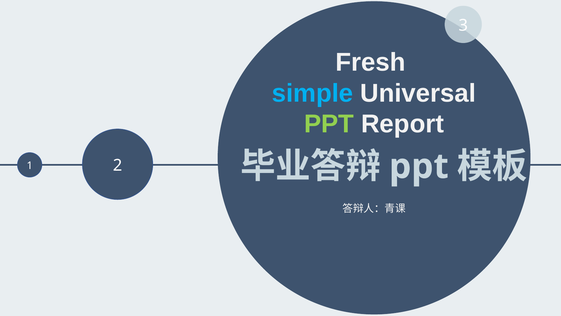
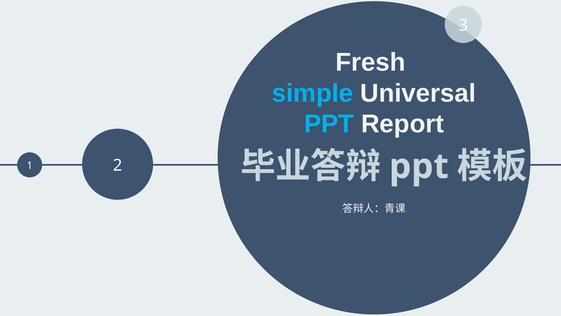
PPT colour: light green -> light blue (329, 124)
